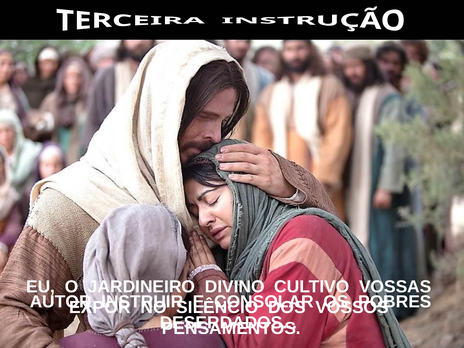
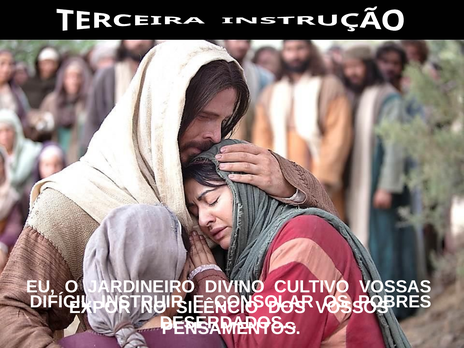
AUTOR: AUTOR -> DIFÍCIL (61, 302)
